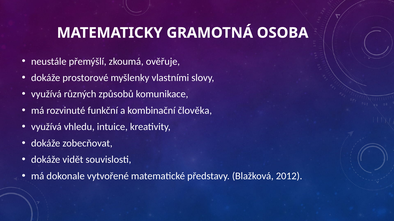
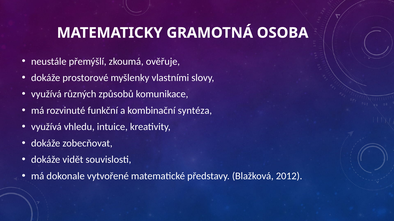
člověka: člověka -> syntéza (195, 111)
